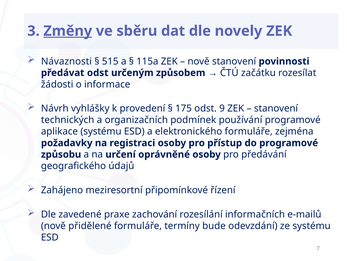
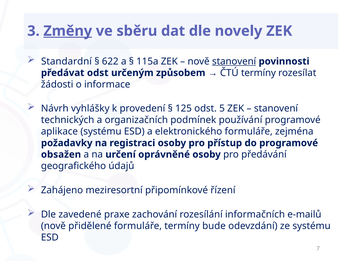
Návaznosti: Návaznosti -> Standardní (66, 61)
515: 515 -> 622 (110, 61)
stanovení underline: none -> present (234, 61)
ČTÚ začátku: začátku -> termíny (258, 73)
175: 175 -> 125 (184, 108)
9: 9 -> 5 (222, 108)
způsobu: způsobu -> obsažen (61, 154)
